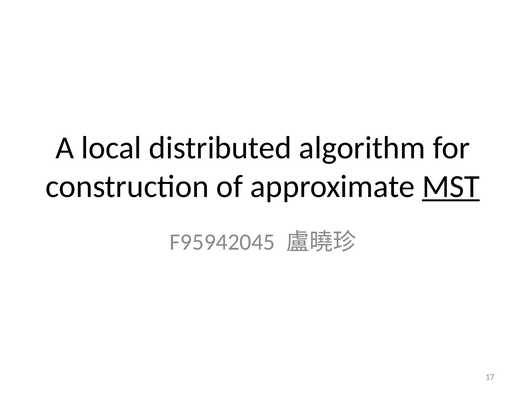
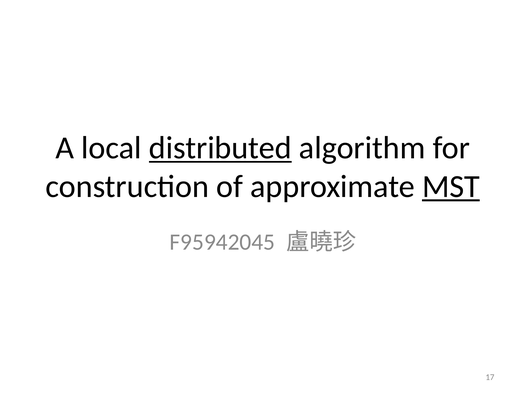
distributed underline: none -> present (220, 148)
